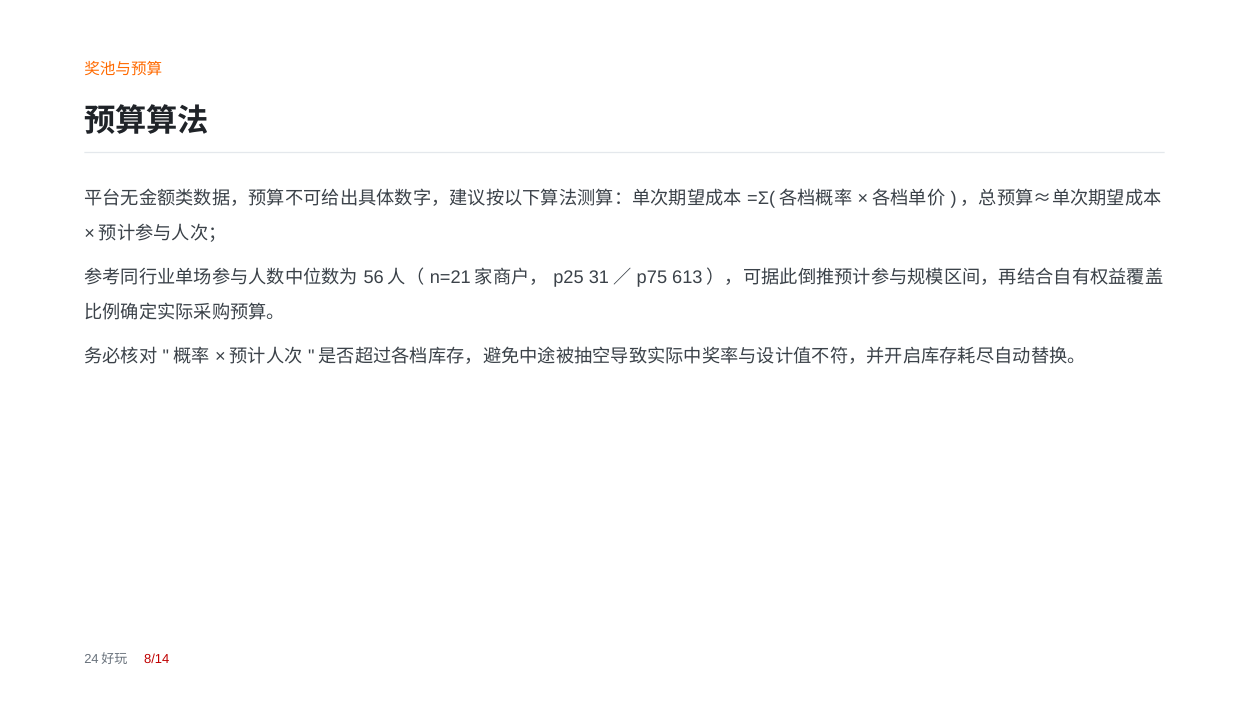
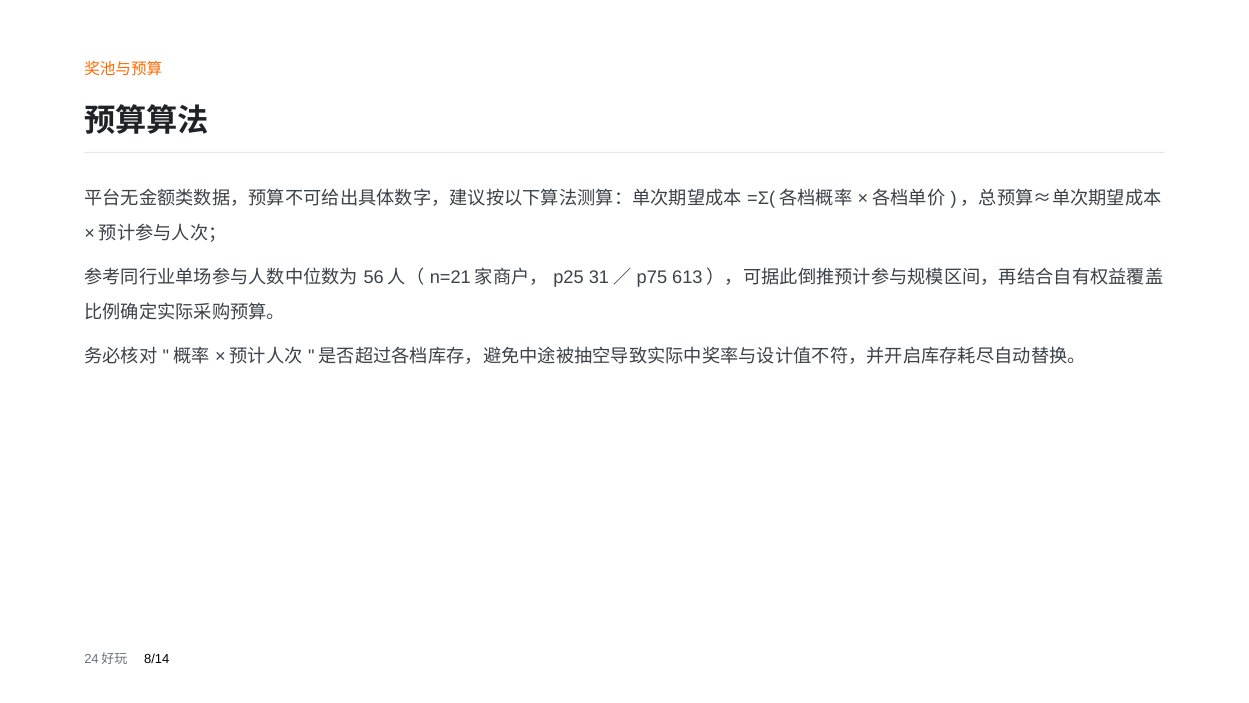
8/14 colour: red -> black (157, 659)
